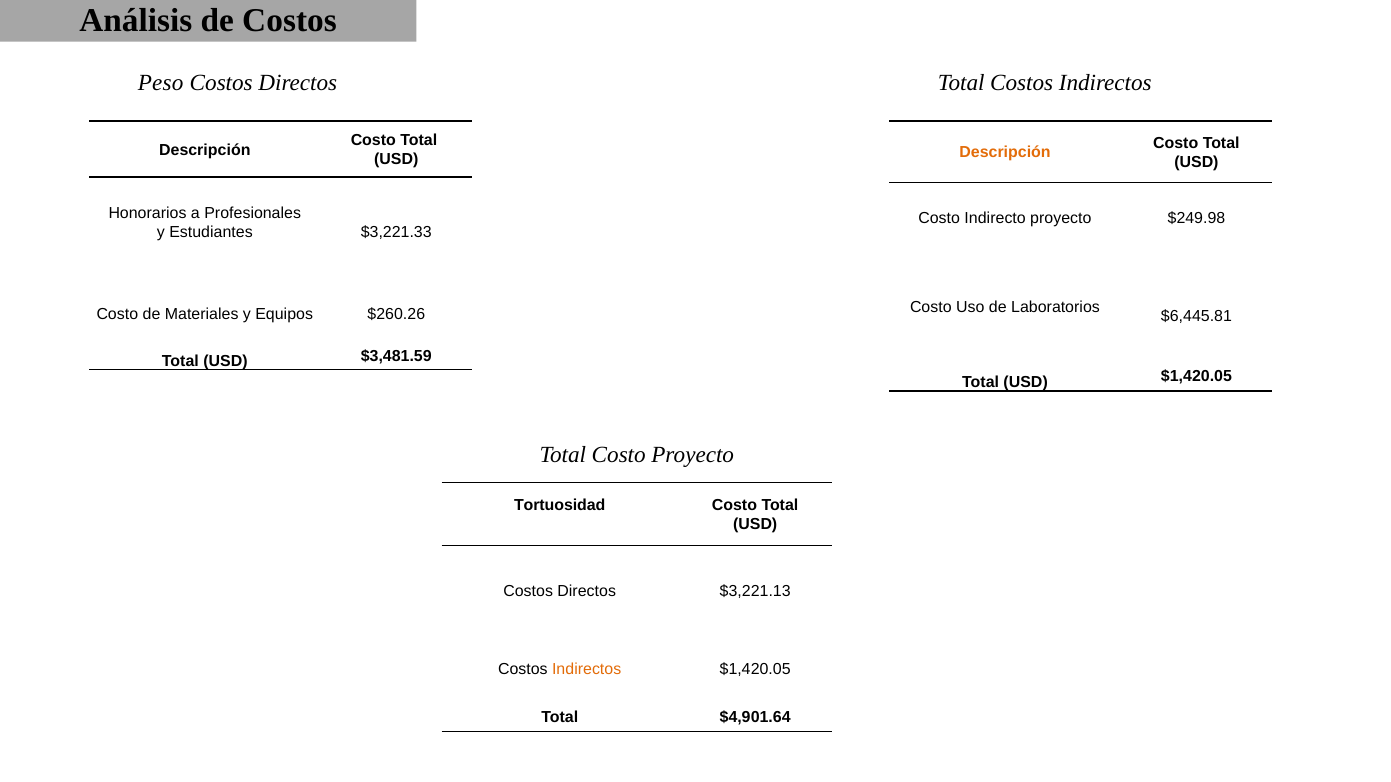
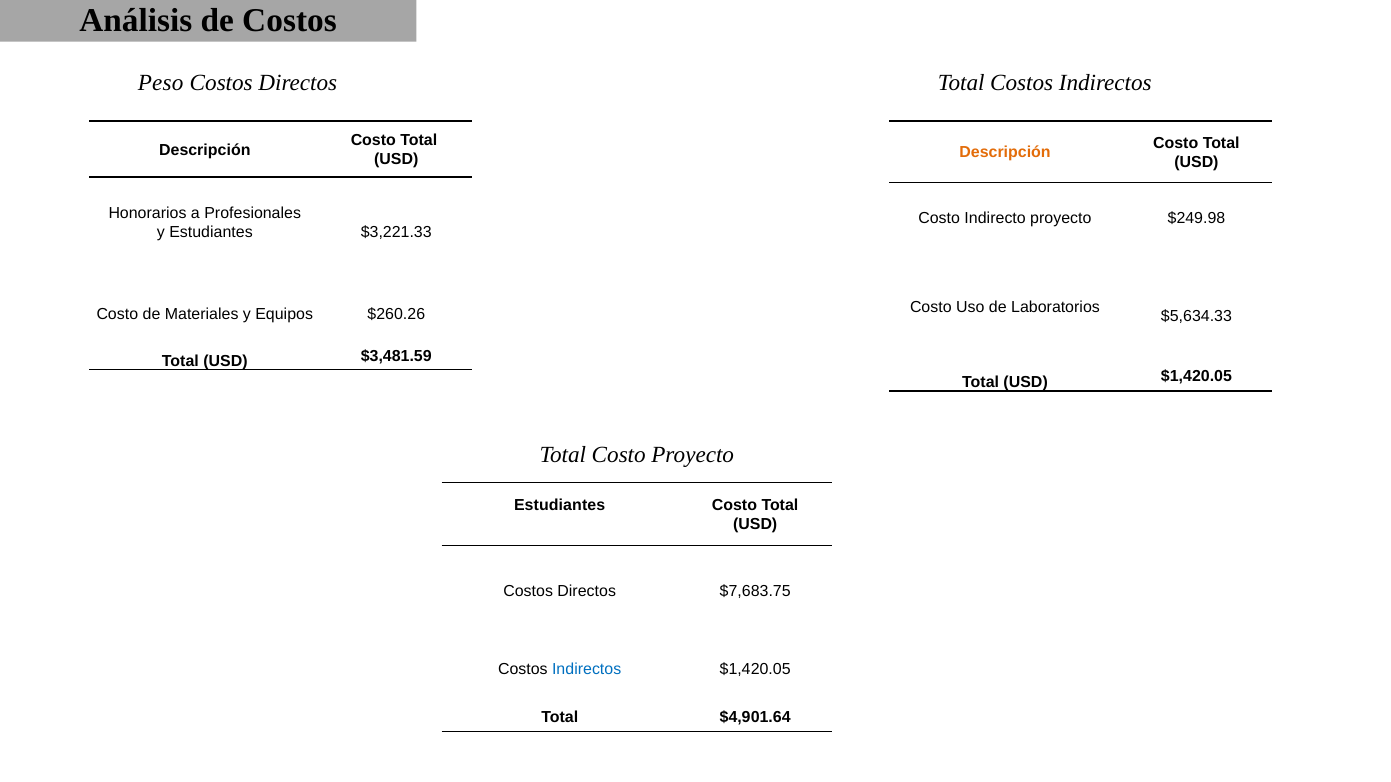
$6,445.81: $6,445.81 -> $5,634.33 (1196, 317)
Tortuosidad: Tortuosidad -> Estudiantes (560, 505)
$3,221.13: $3,221.13 -> $7,683.75 (755, 592)
Indirectos colour: orange -> blue (587, 669)
